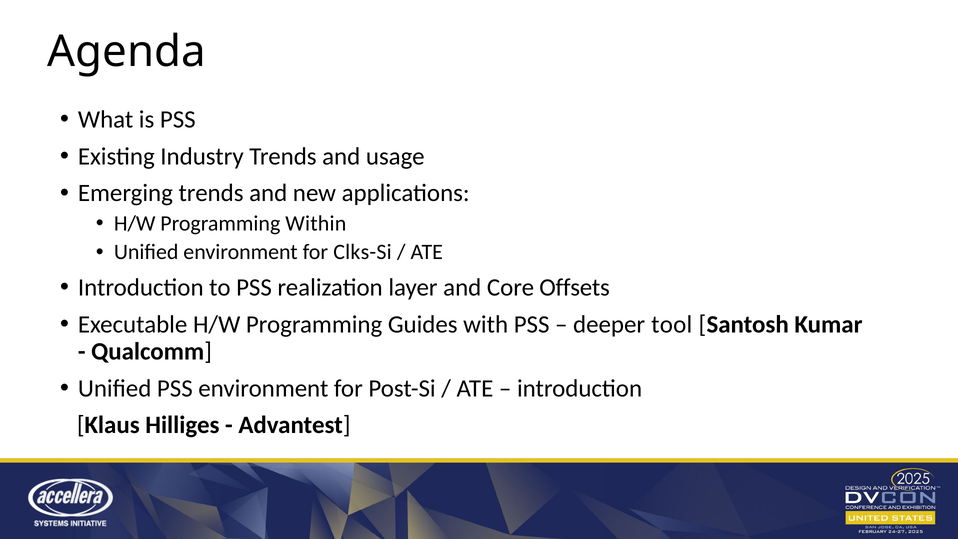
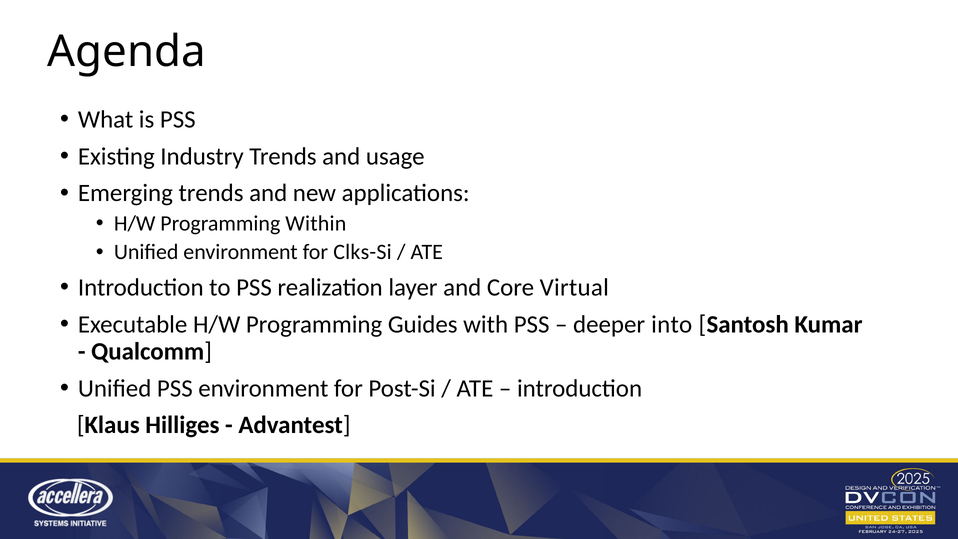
Offsets: Offsets -> Virtual (574, 287)
tool: tool -> into (672, 324)
